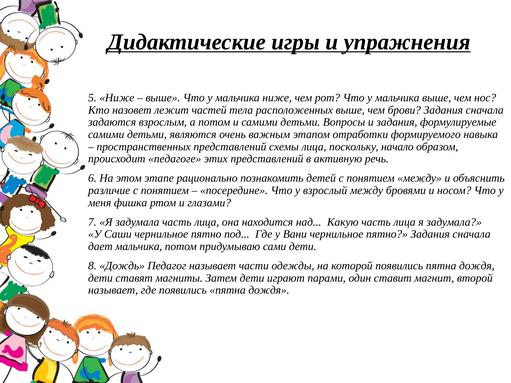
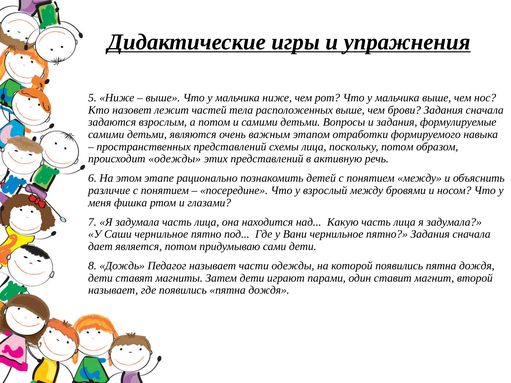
поскольку начало: начало -> потом (397, 147)
происходит педагоге: педагоге -> одежды (175, 159)
дает мальчика: мальчика -> является (139, 247)
